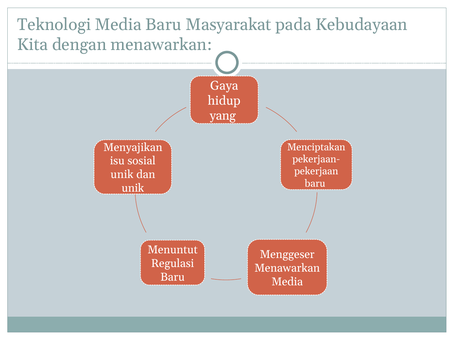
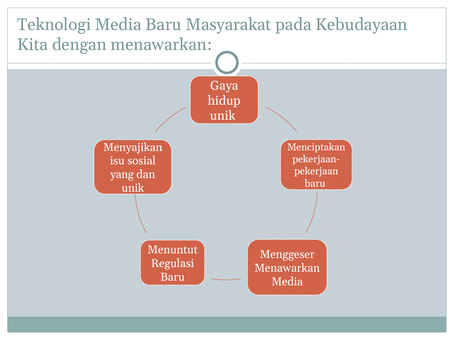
yang: yang -> unik (223, 116)
unik: unik -> yang (122, 175)
